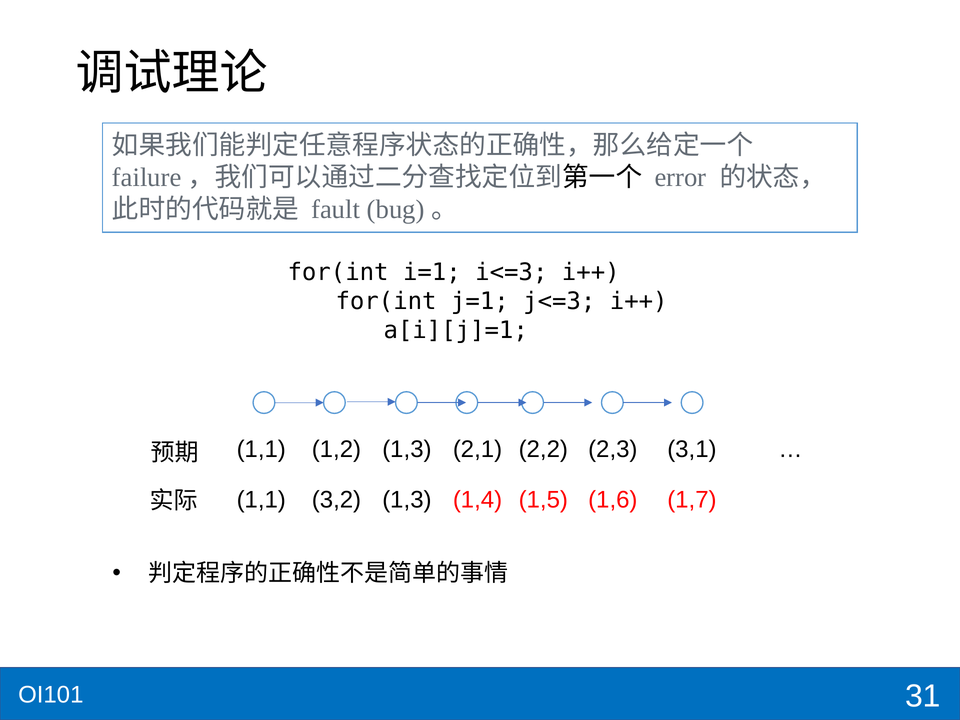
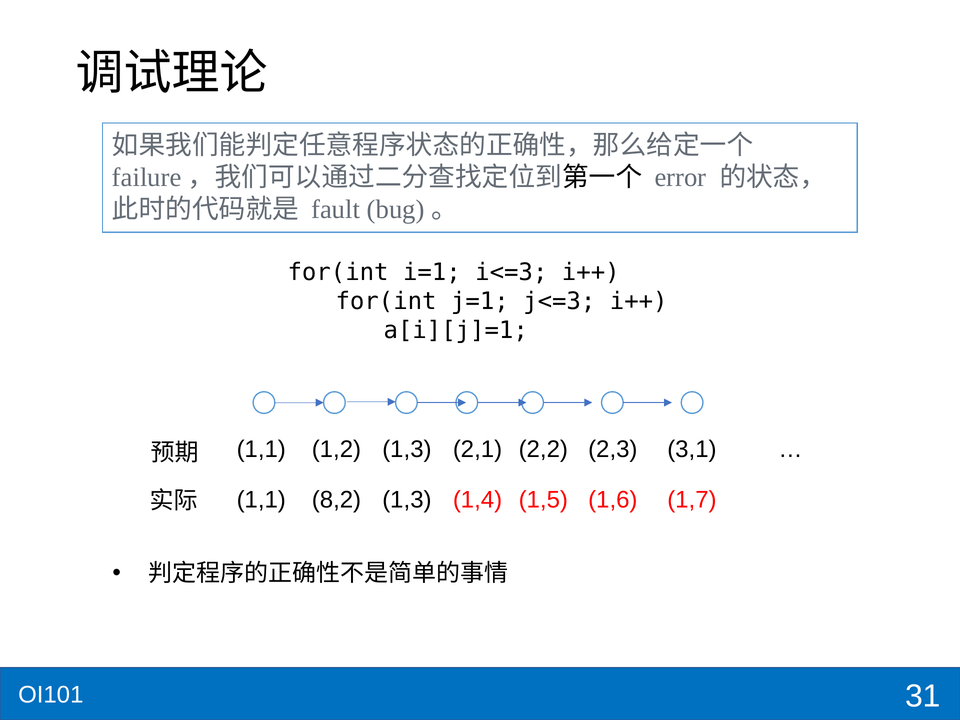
3,2: 3,2 -> 8,2 (336, 500)
